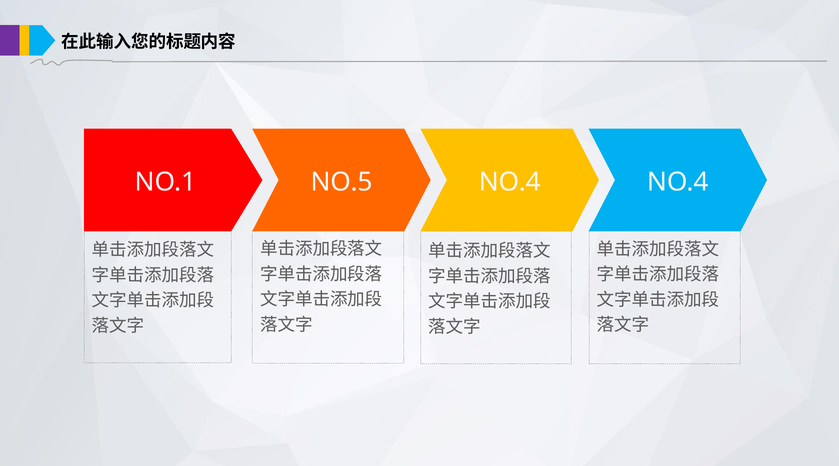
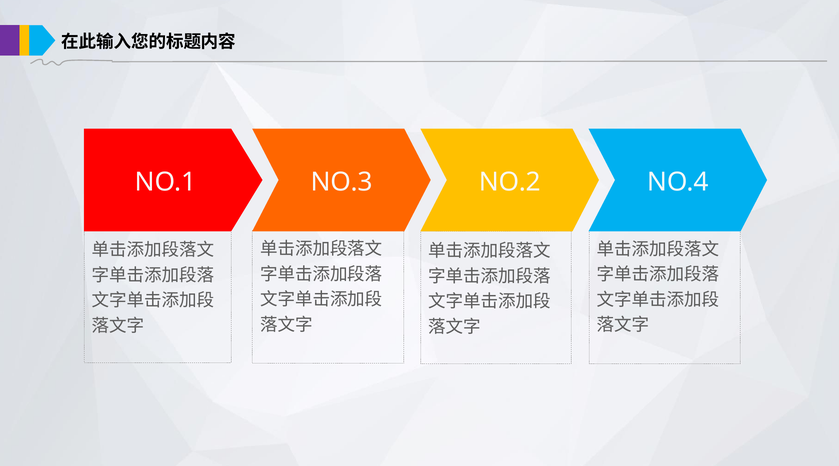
NO.5: NO.5 -> NO.3 (342, 182)
NO.1 NO.4: NO.4 -> NO.2 (510, 182)
